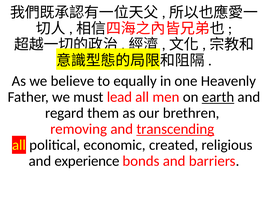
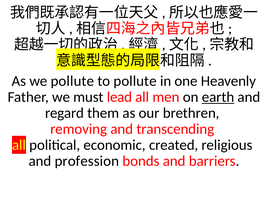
we believe: believe -> pollute (72, 81)
to equally: equally -> pollute (135, 81)
transcending underline: present -> none (175, 129)
experience: experience -> profession (87, 161)
